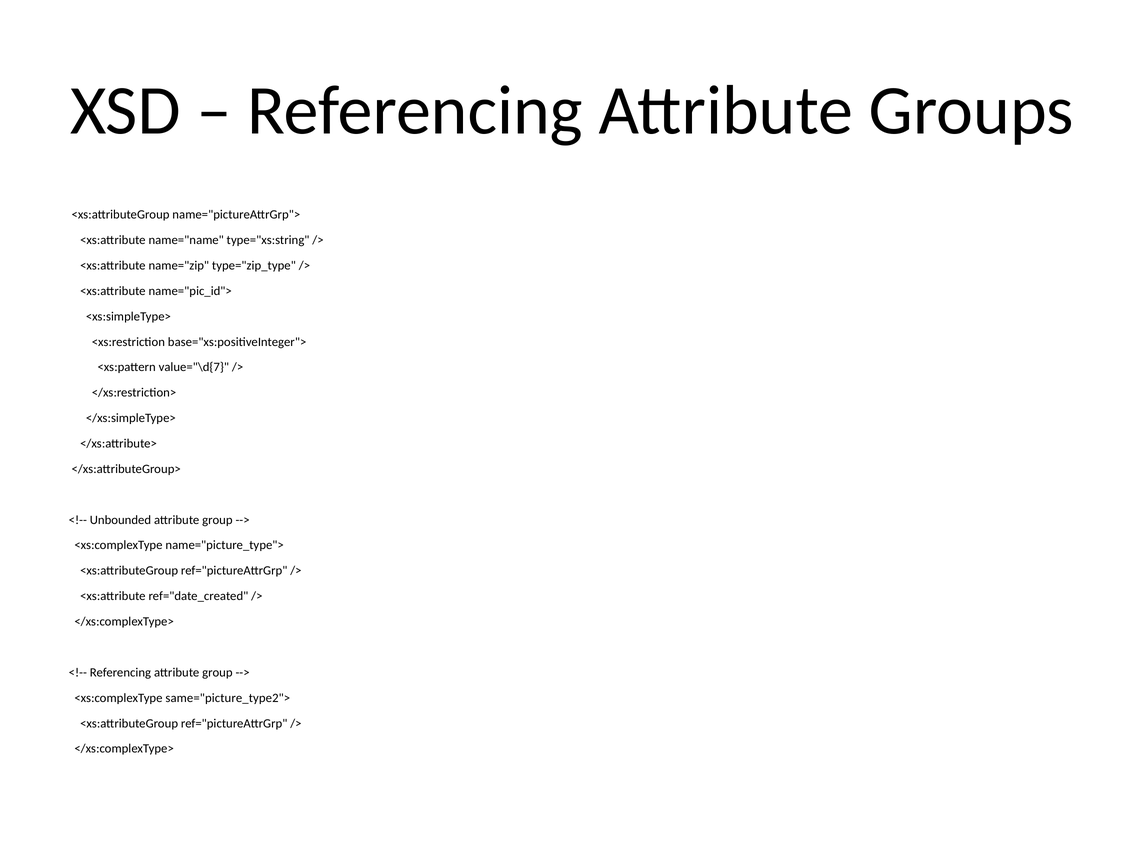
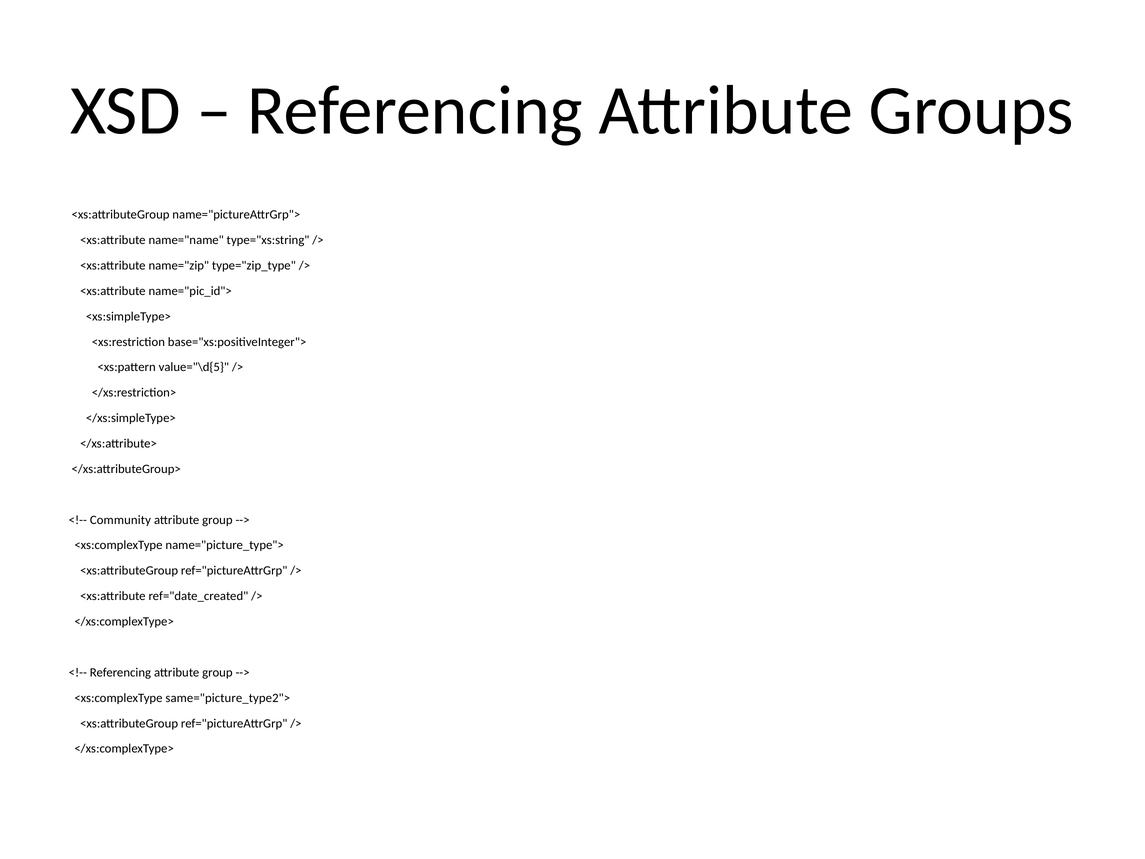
value="\d{7: value="\d{7 -> value="\d{5 (194, 367)
Unbounded: Unbounded -> Community (120, 520)
